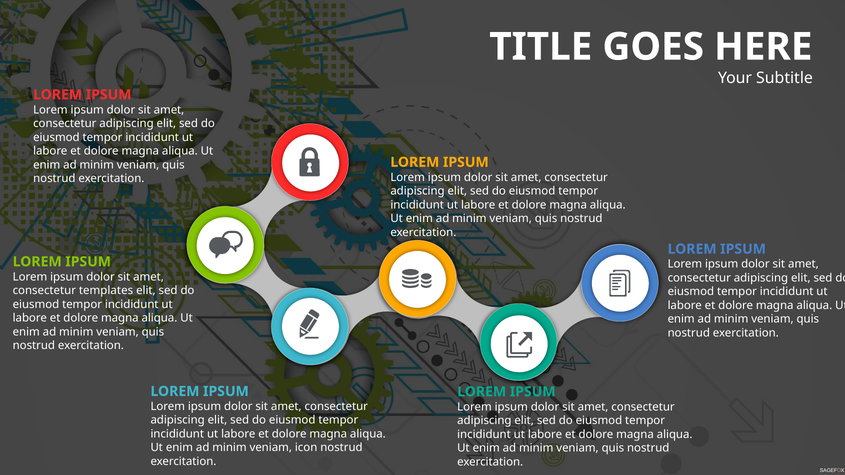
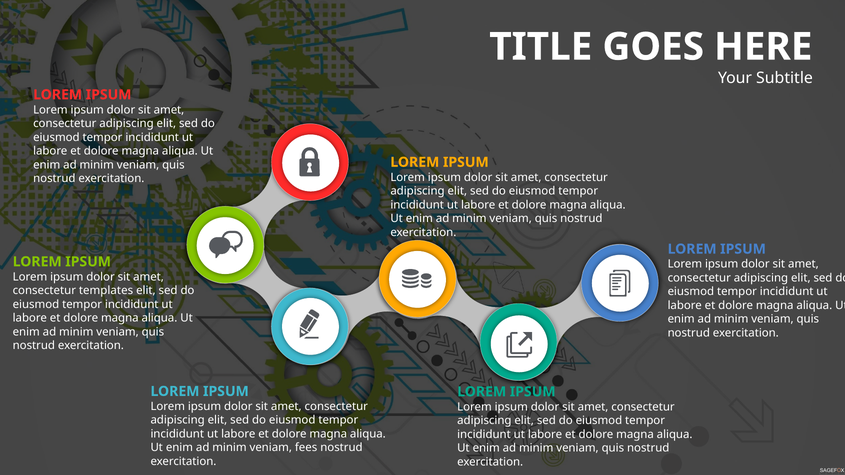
icon: icon -> fees (306, 448)
